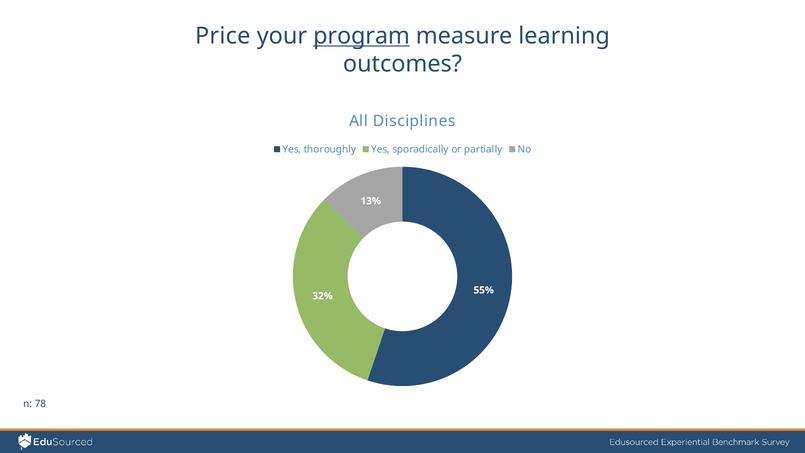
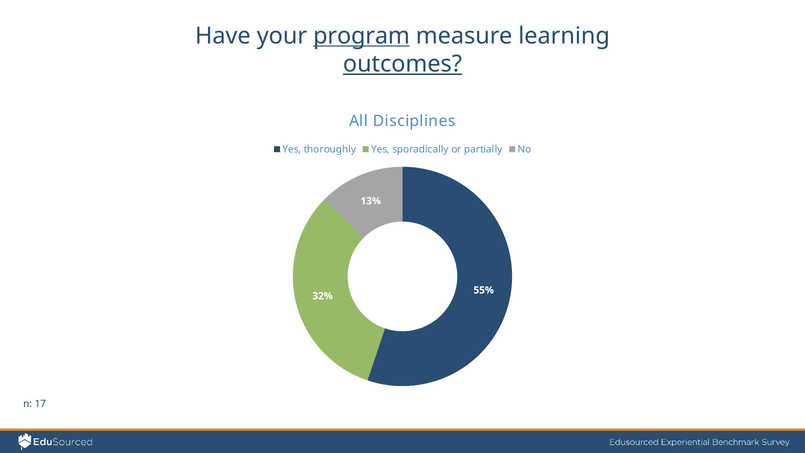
Price: Price -> Have (223, 36)
outcomes underline: none -> present (402, 64)
78: 78 -> 17 (40, 404)
